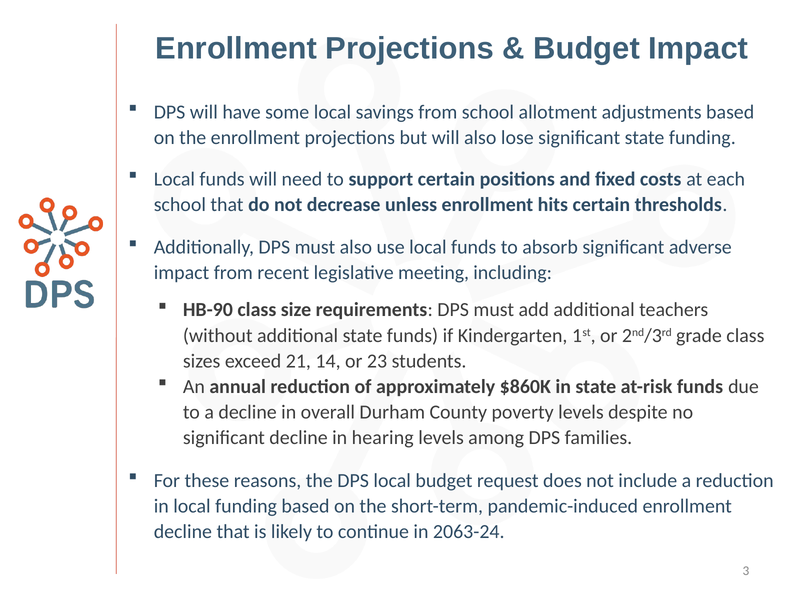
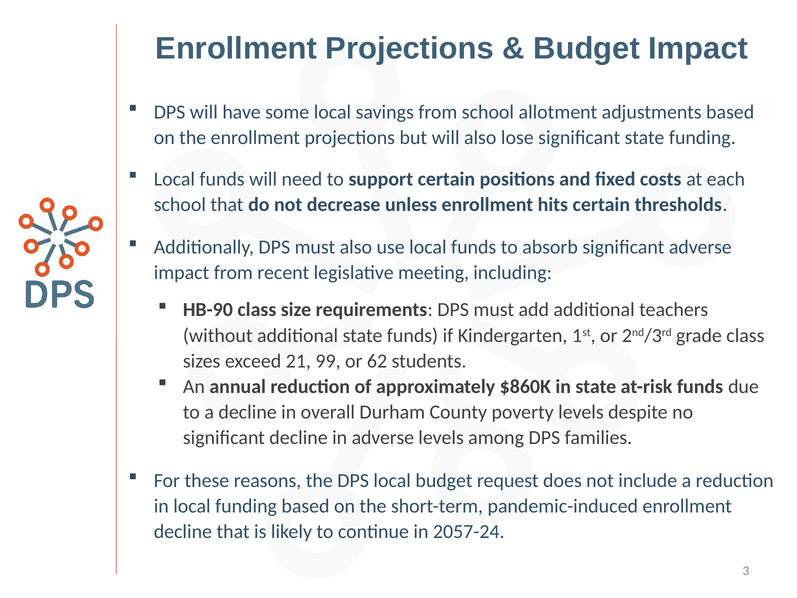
14: 14 -> 99 (328, 361)
23: 23 -> 62 (377, 361)
in hearing: hearing -> adverse (383, 438)
2063-24: 2063-24 -> 2057-24 (469, 531)
